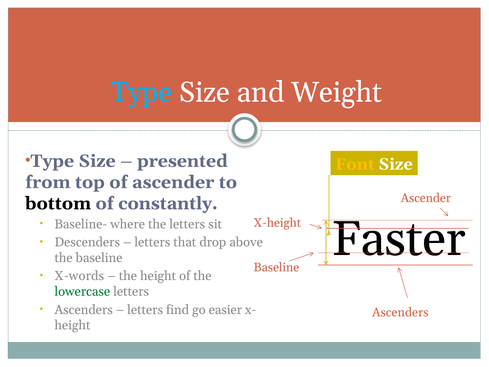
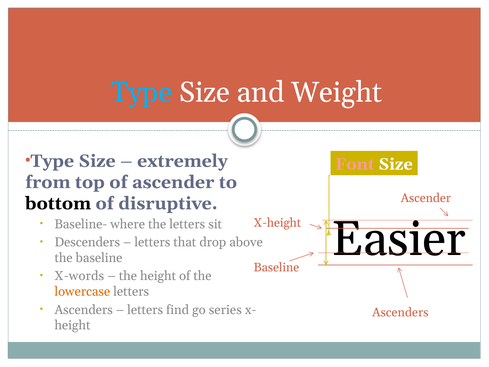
presented: presented -> extremely (182, 161)
Font colour: yellow -> pink (355, 164)
constantly: constantly -> disruptive (168, 203)
Faster: Faster -> Easier (399, 239)
lowercase colour: green -> orange (82, 291)
easier: easier -> series (225, 310)
